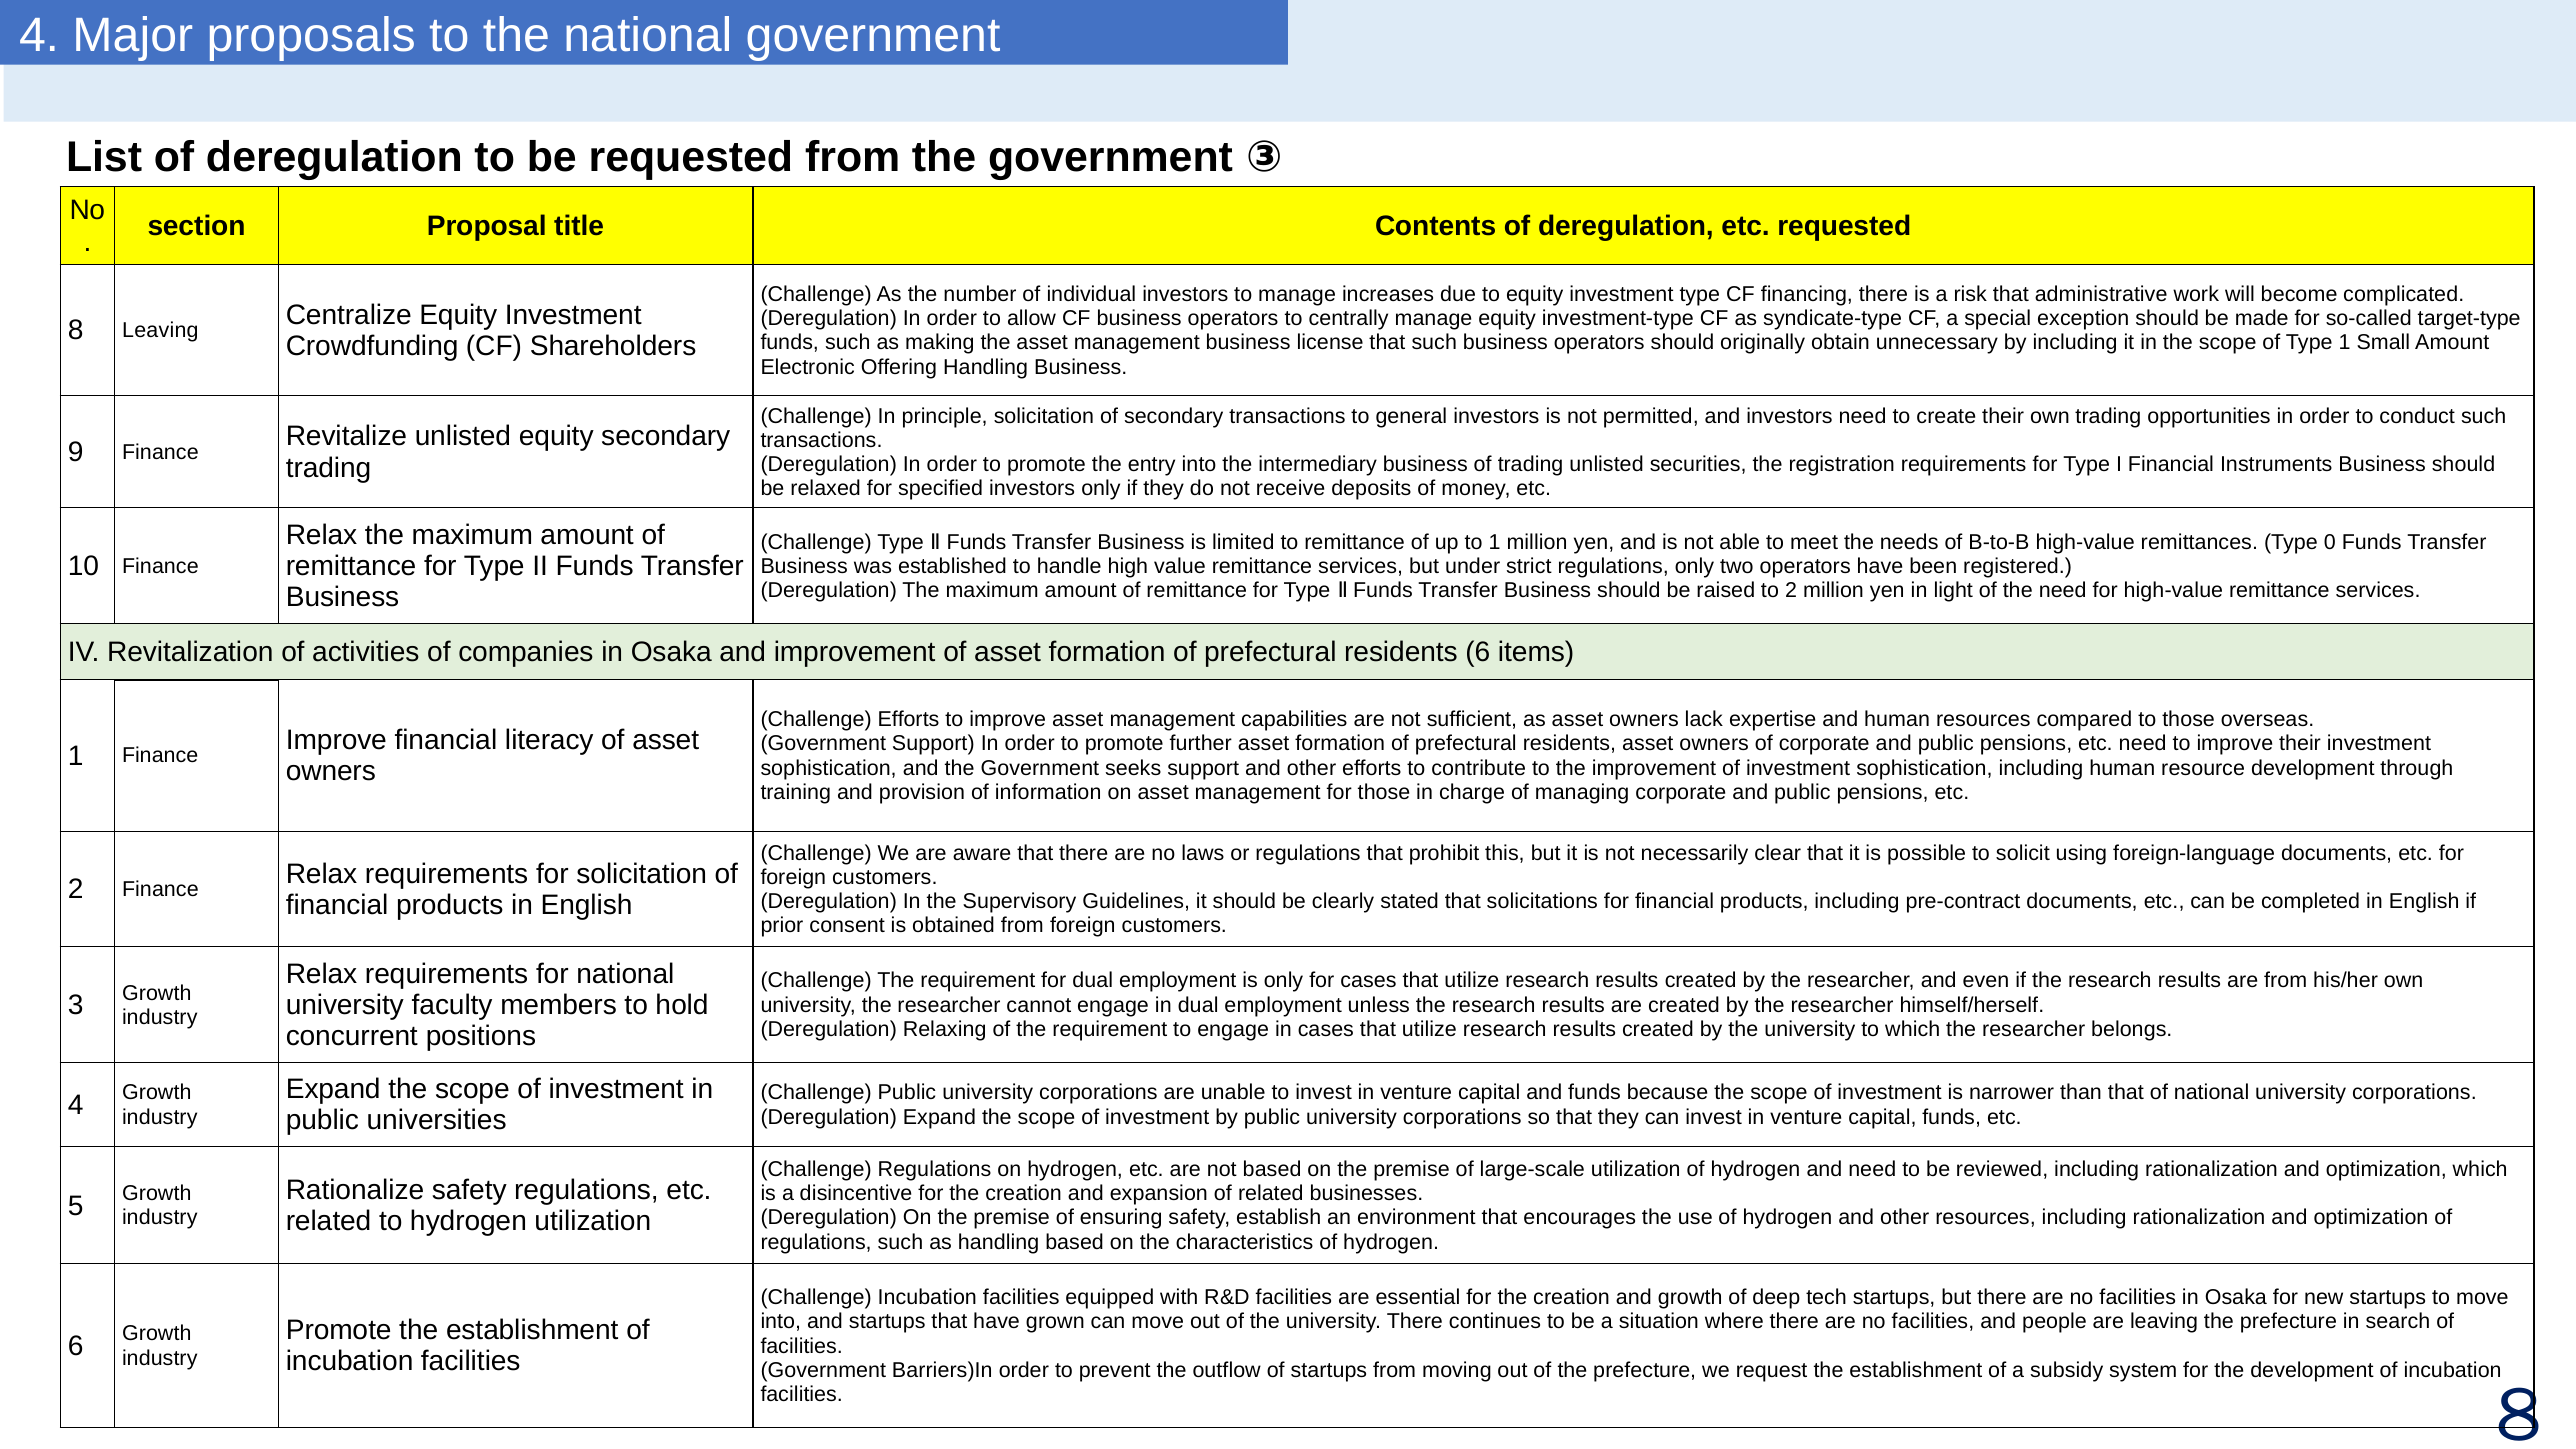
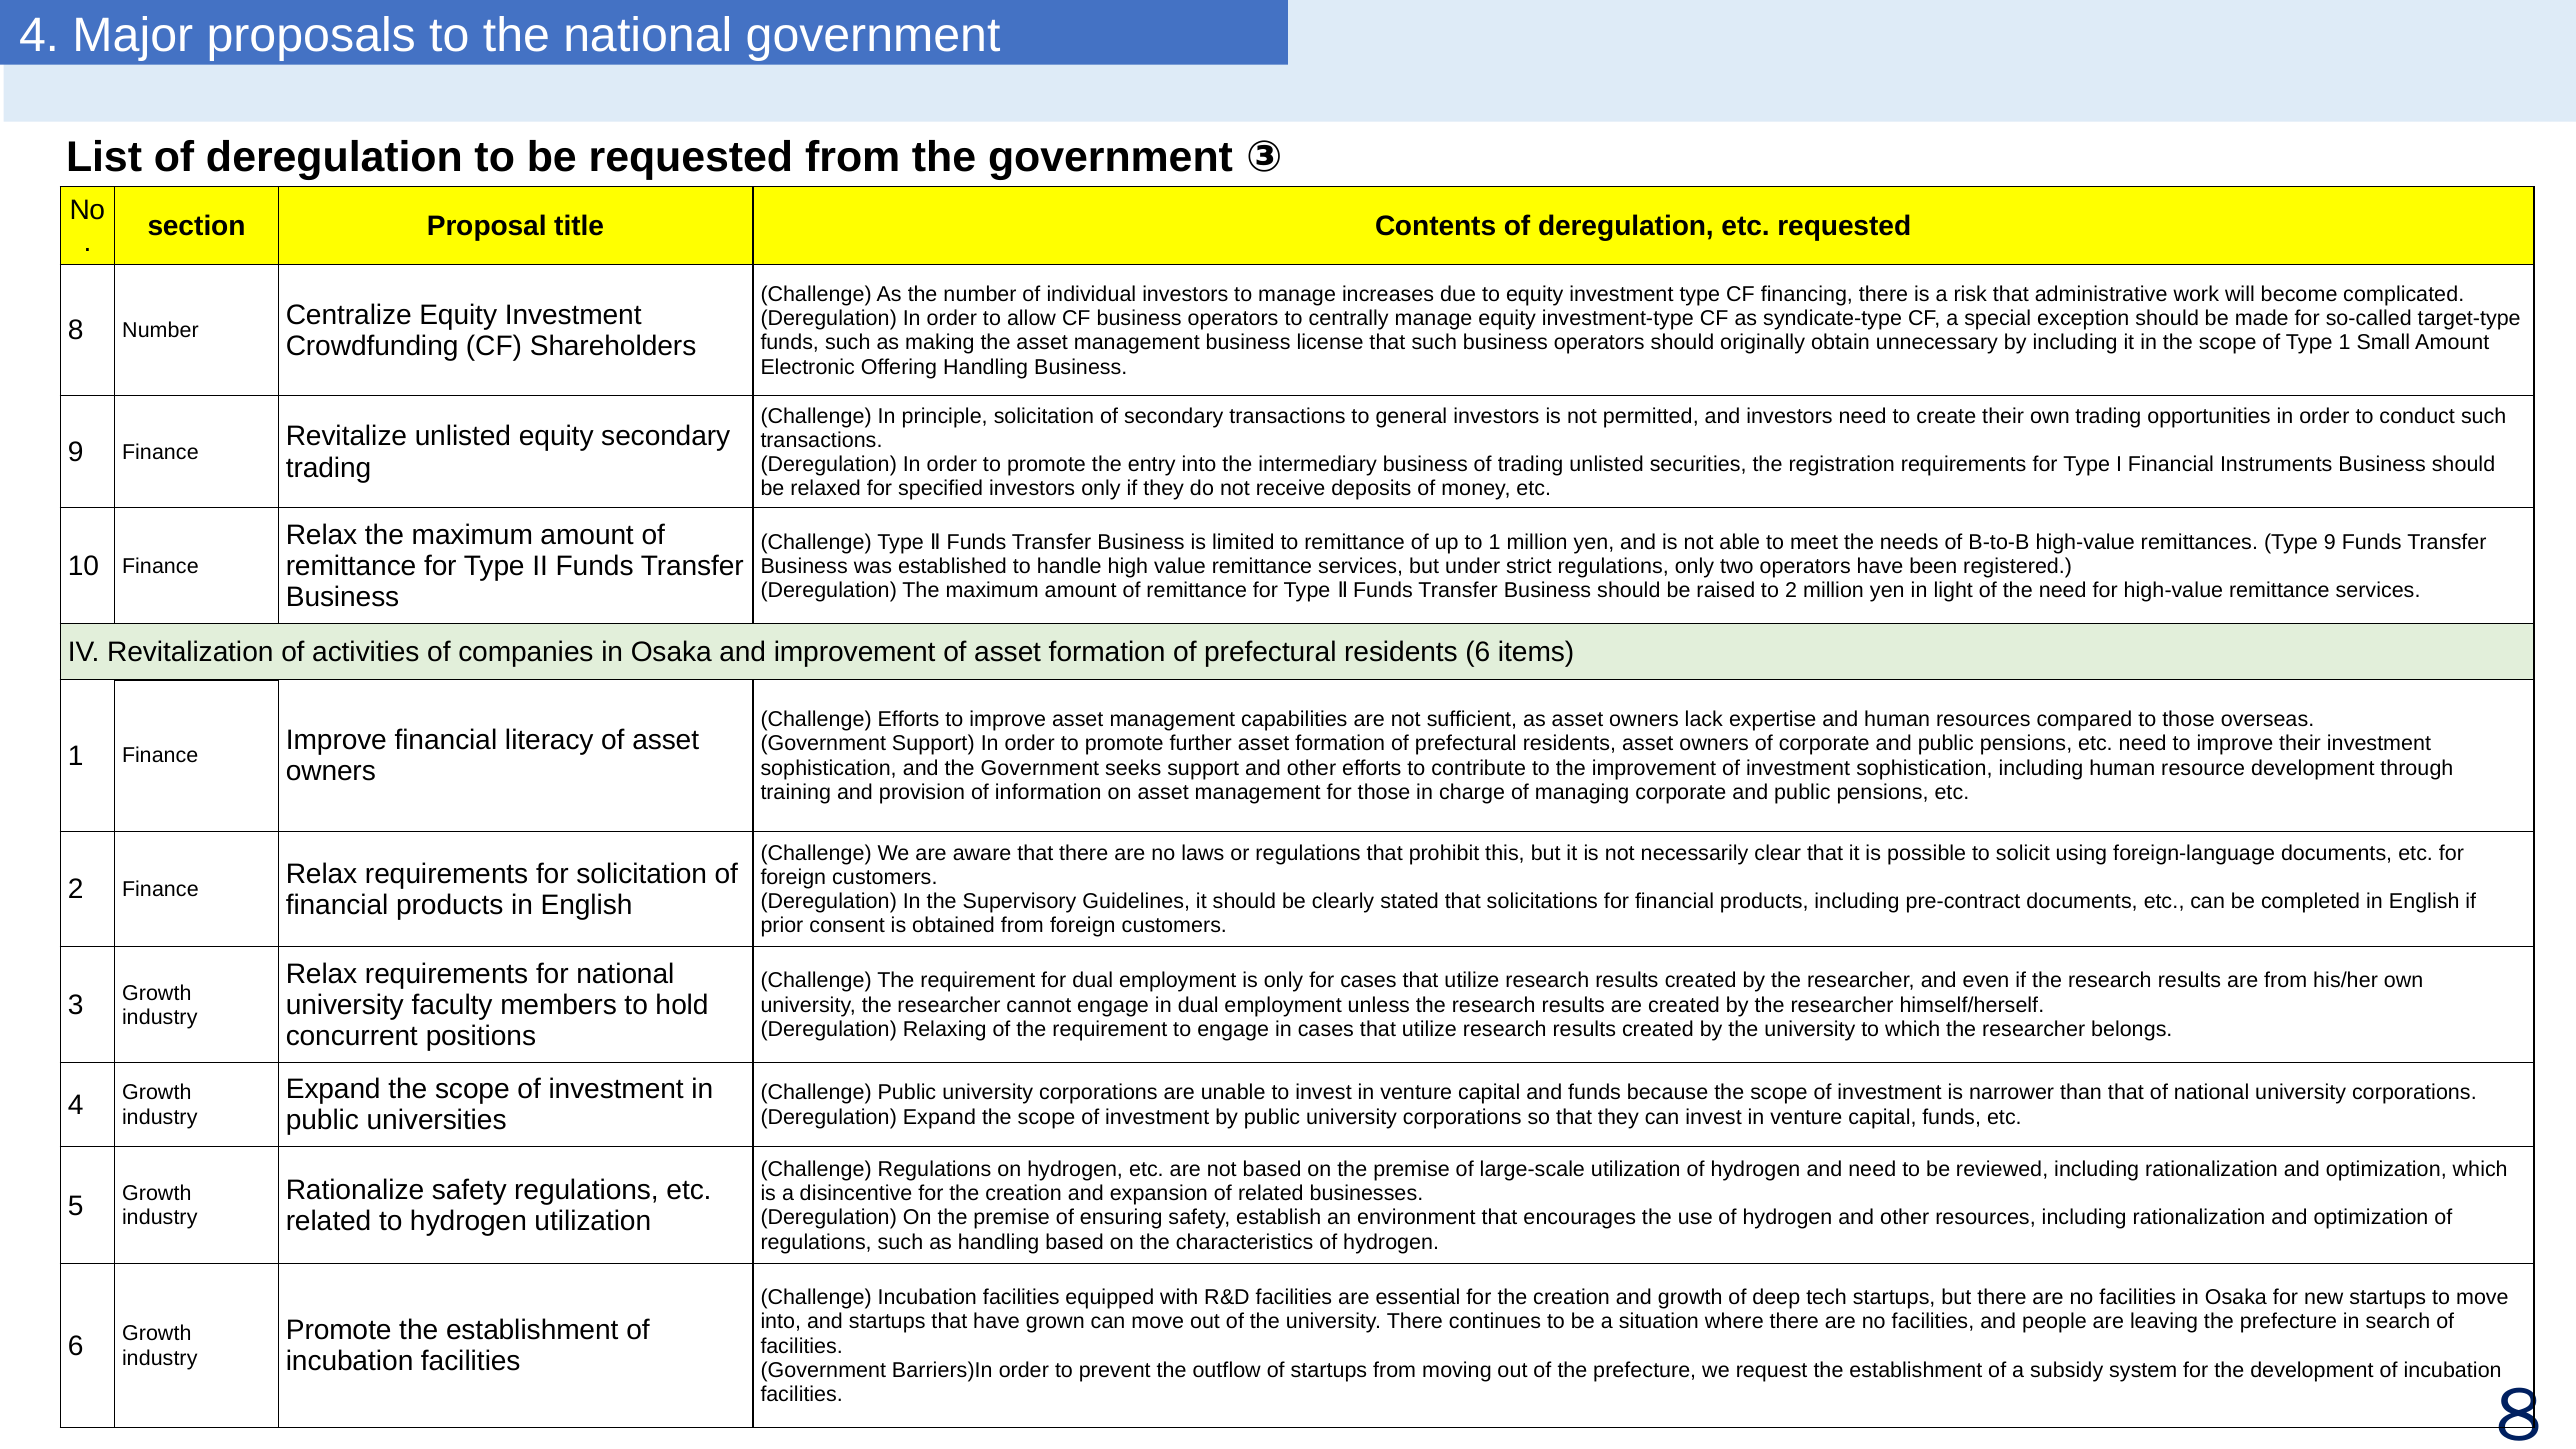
8 Leaving: Leaving -> Number (160, 331)
Type 0: 0 -> 9 (2330, 542)
